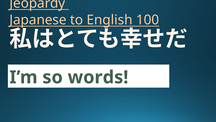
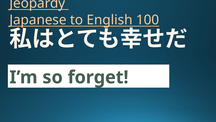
words: words -> forget (98, 77)
